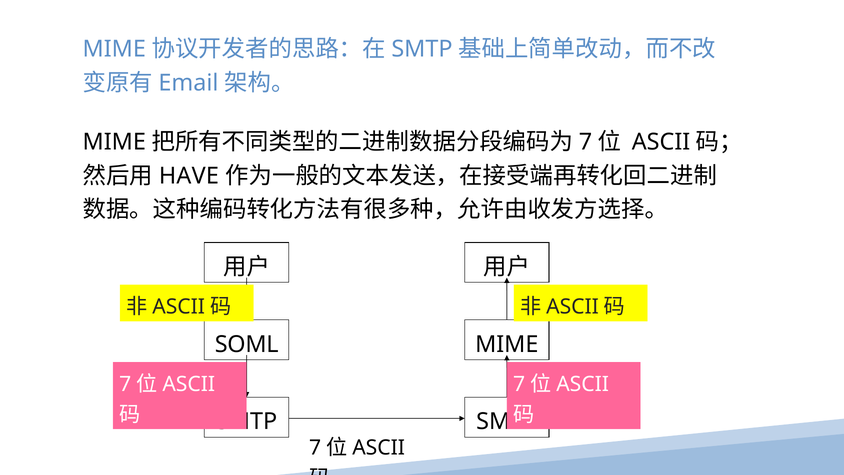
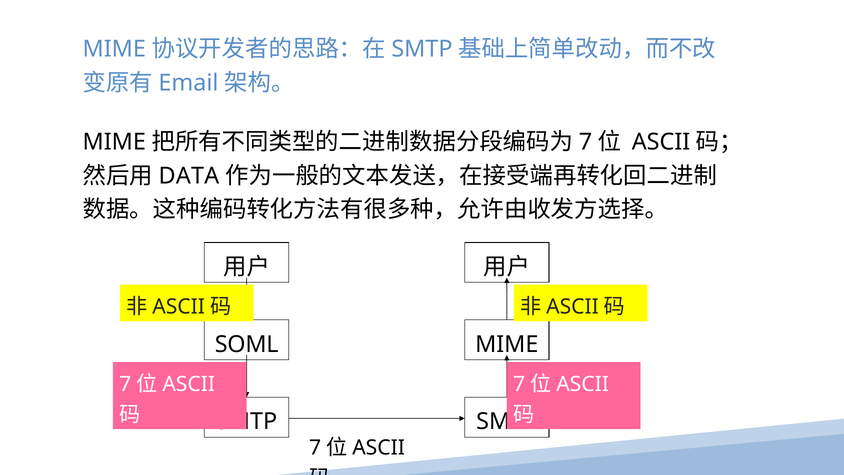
HAVE: HAVE -> DATA (189, 176)
